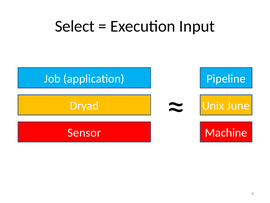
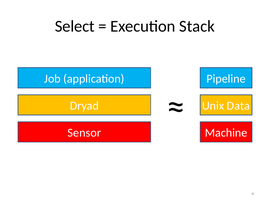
Input: Input -> Stack (197, 26)
June: June -> Data (238, 105)
